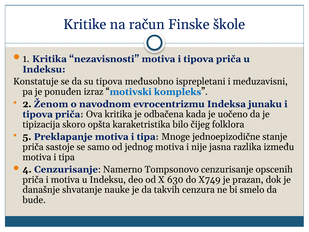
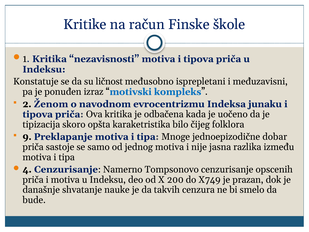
su tipova: tipova -> ličnost (109, 82)
5: 5 -> 9 (27, 137)
stanje: stanje -> dobar (275, 137)
630: 630 -> 200 (175, 179)
